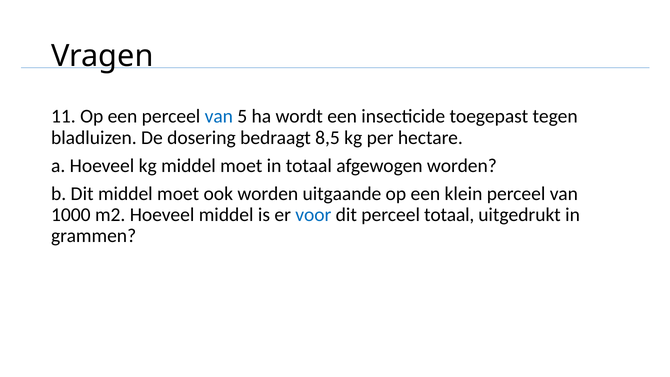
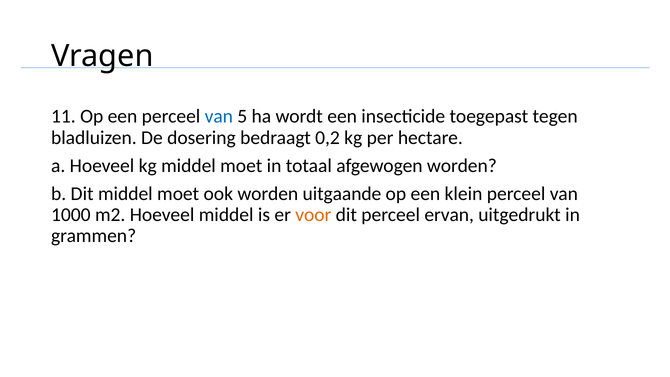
8,5: 8,5 -> 0,2 (328, 138)
voor colour: blue -> orange (313, 215)
perceel totaal: totaal -> ervan (449, 215)
